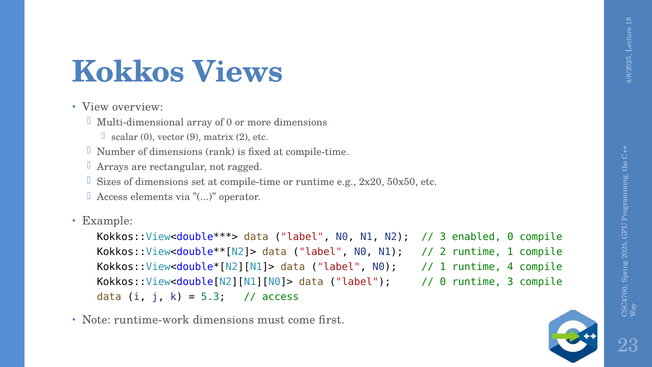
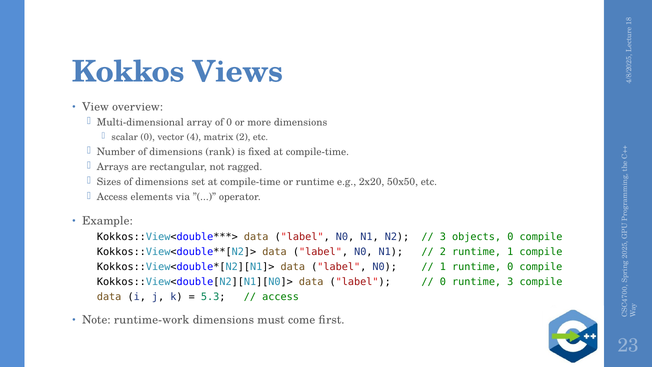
vector 9: 9 -> 4 (194, 137)
enabled: enabled -> objects (477, 237)
runtime 4: 4 -> 0 (510, 267)
